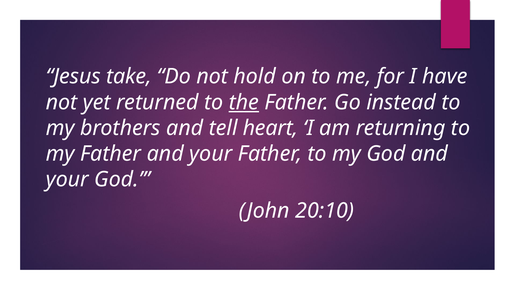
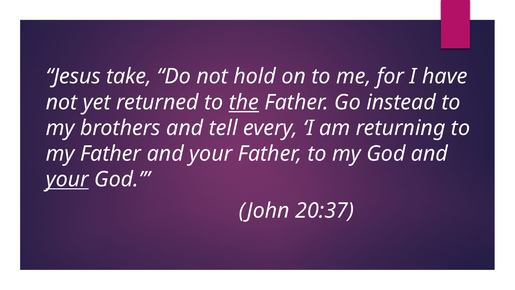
heart: heart -> every (270, 128)
your underline: none -> present (67, 179)
20:10: 20:10 -> 20:37 (325, 210)
